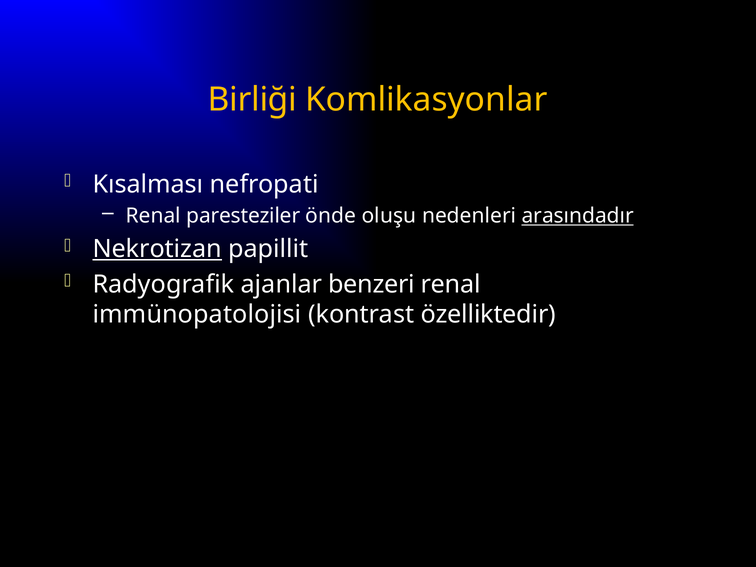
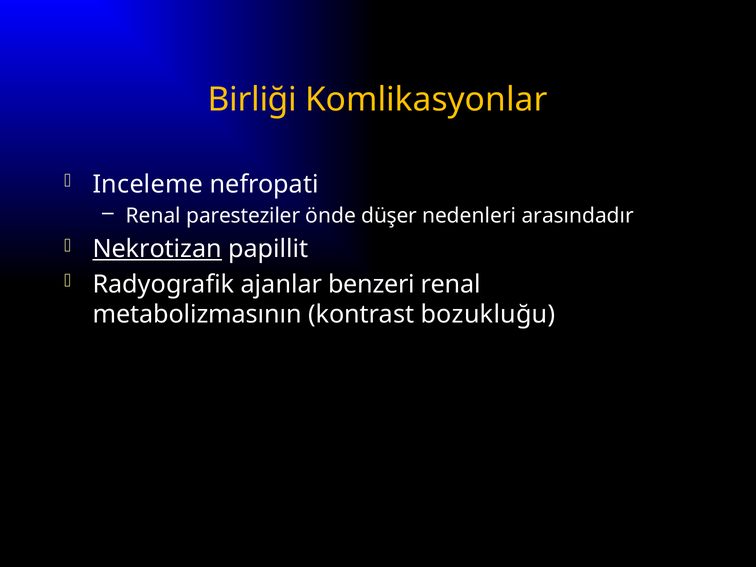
Kısalması: Kısalması -> Inceleme (148, 184)
oluşu: oluşu -> düşer (389, 216)
arasındadır underline: present -> none (578, 216)
immünopatolojisi: immünopatolojisi -> metabolizmasının (197, 314)
özelliktedir: özelliktedir -> bozukluğu (488, 314)
